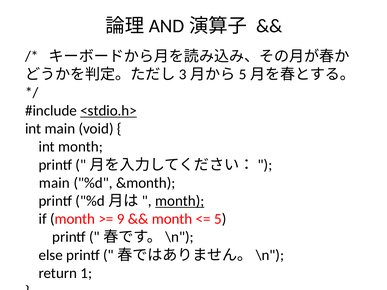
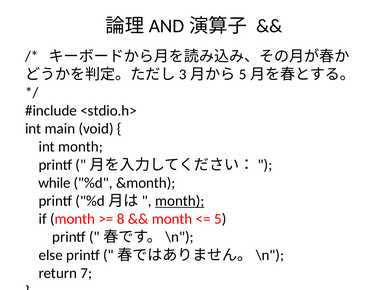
<stdio.h> underline: present -> none (109, 111)
main: main -> while (55, 183)
9: 9 -> 8 (121, 219)
1: 1 -> 7 (86, 273)
